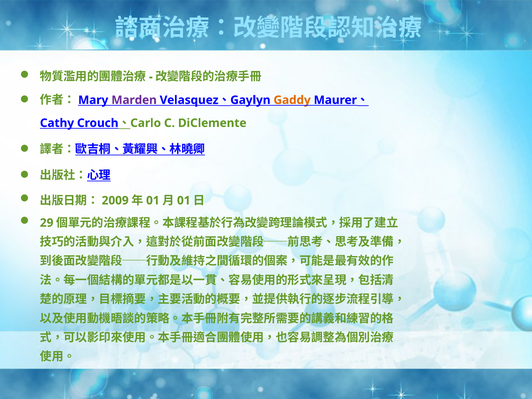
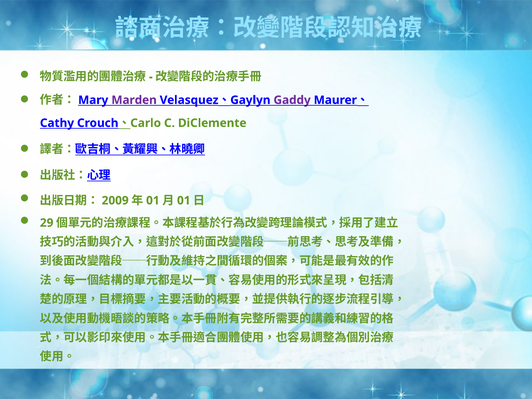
Gaddy colour: orange -> purple (292, 100)
